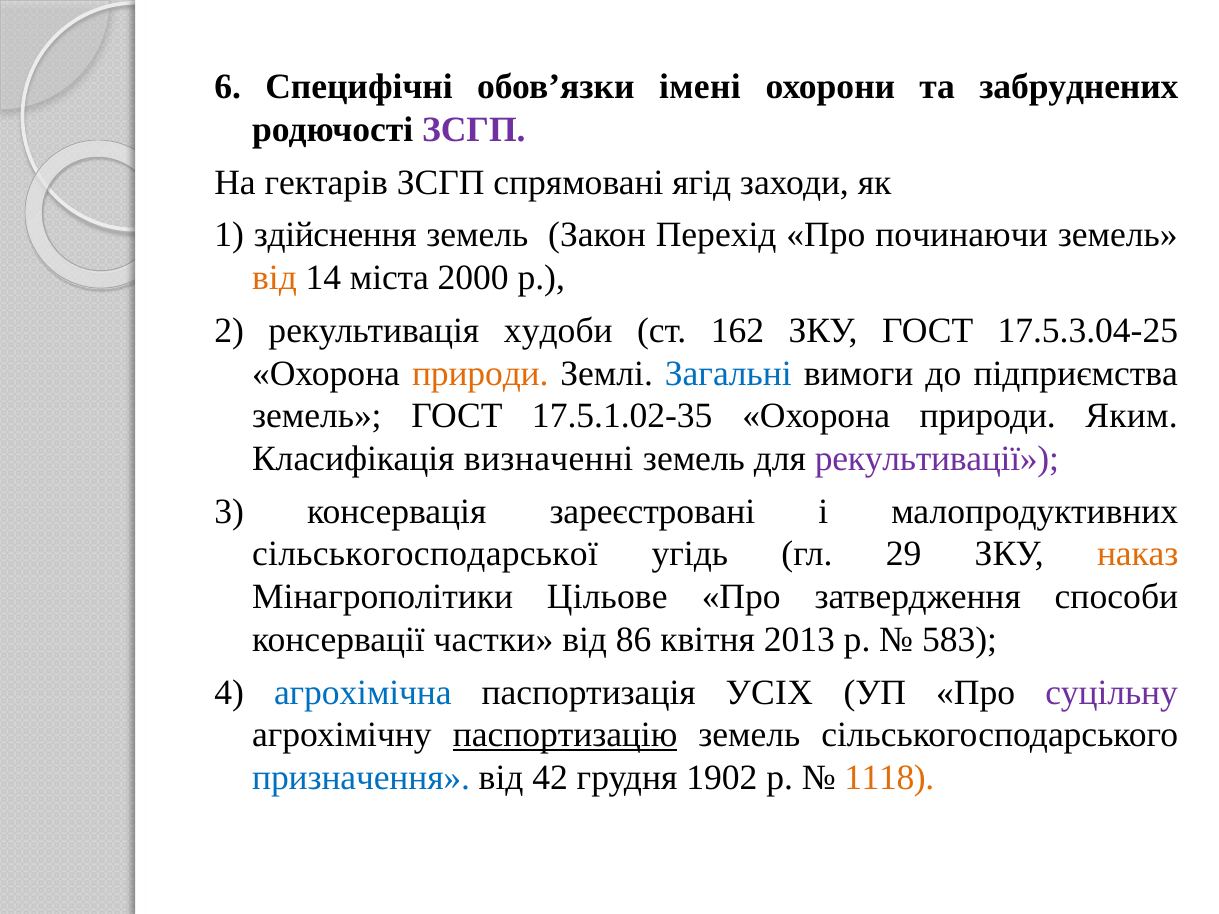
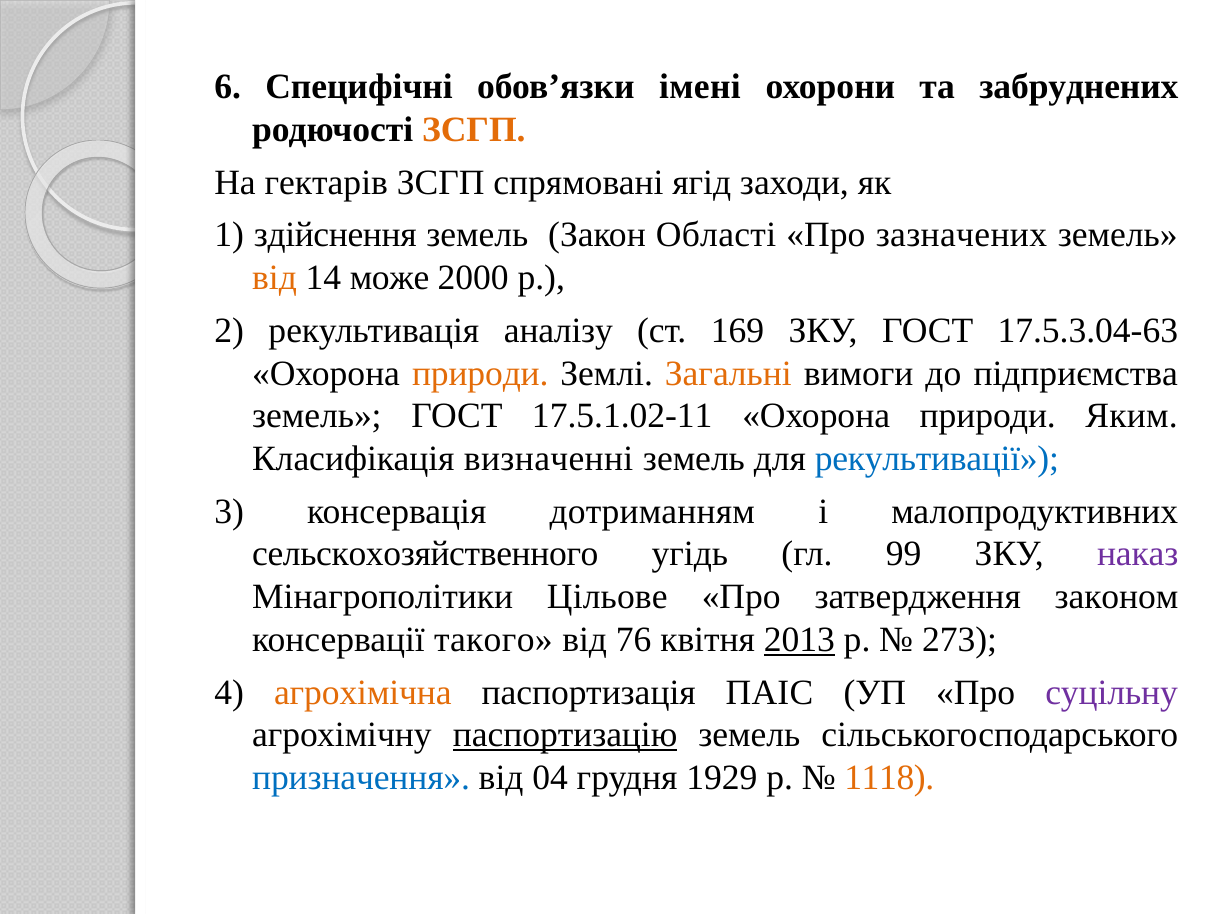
ЗСГП colour: purple -> orange (474, 130)
Перехід: Перехід -> Області (716, 235)
починаючи: починаючи -> зазначених (961, 235)
міста: міста -> може (390, 278)
худоби: худоби -> аналізу (558, 331)
162: 162 -> 169 (738, 331)
17.5.3.04-25: 17.5.3.04-25 -> 17.5.3.04-63 (1088, 331)
Загальні colour: blue -> orange (728, 373)
17.5.1.02-35: 17.5.1.02-35 -> 17.5.1.02-11 (622, 416)
рекультивації colour: purple -> blue (937, 459)
зареєстровані: зареєстровані -> дотриманням (652, 512)
сільськогосподарської: сільськогосподарської -> сельскохозяйственного (425, 554)
29: 29 -> 99 (904, 554)
наказ colour: orange -> purple (1138, 554)
способи: способи -> законом (1116, 597)
частки: частки -> такого (493, 640)
86: 86 -> 76 (634, 640)
2013 underline: none -> present (799, 640)
583: 583 -> 273 (960, 640)
агрохімічна colour: blue -> orange (363, 693)
УСІХ: УСІХ -> ПАІС (769, 693)
42: 42 -> 04 (550, 778)
1902: 1902 -> 1929 (722, 778)
